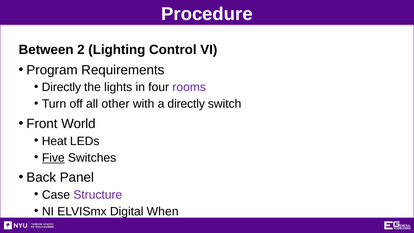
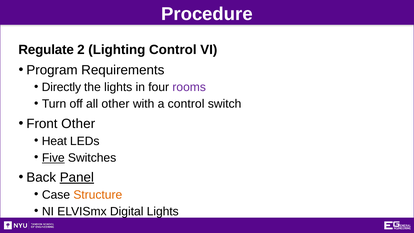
Between: Between -> Regulate (46, 50)
a directly: directly -> control (186, 104)
Front World: World -> Other (78, 124)
Panel underline: none -> present (77, 177)
Structure colour: purple -> orange (98, 195)
Digital When: When -> Lights (163, 211)
